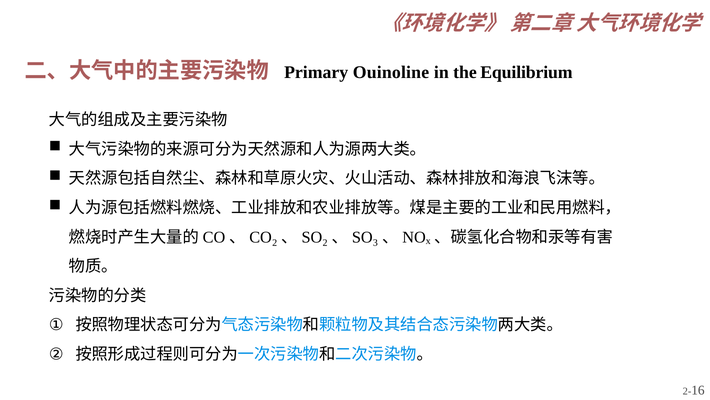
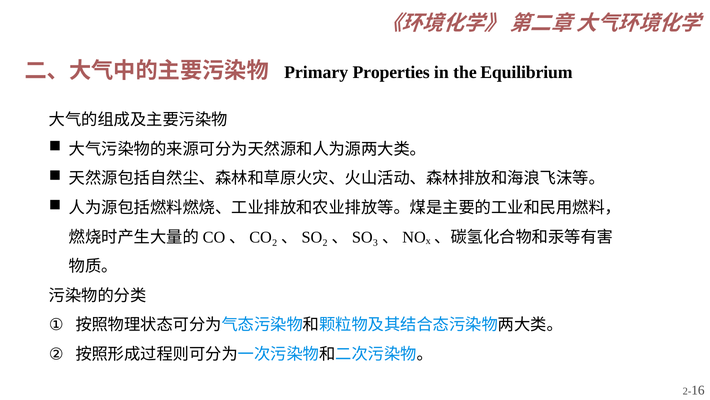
Ouinoline: Ouinoline -> Properties (391, 72)
